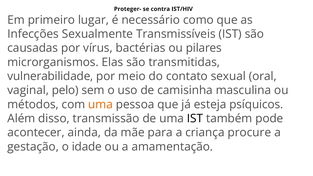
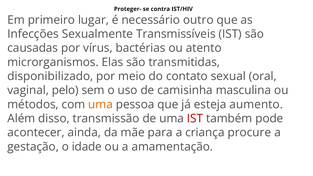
como: como -> outro (198, 20)
pilares: pilares -> atento (204, 48)
vulnerabilidade: vulnerabilidade -> disponibilizado (50, 76)
psíquicos: psíquicos -> aumento (256, 104)
IST colour: black -> red (195, 119)
